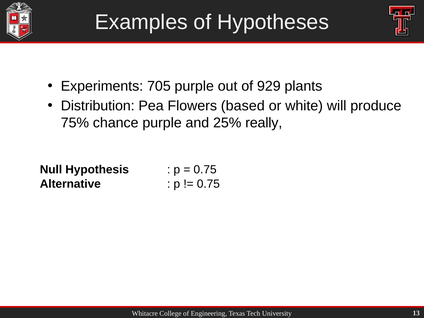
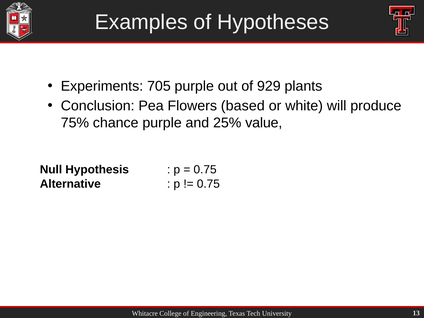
Distribution: Distribution -> Conclusion (98, 106)
really: really -> value (264, 123)
